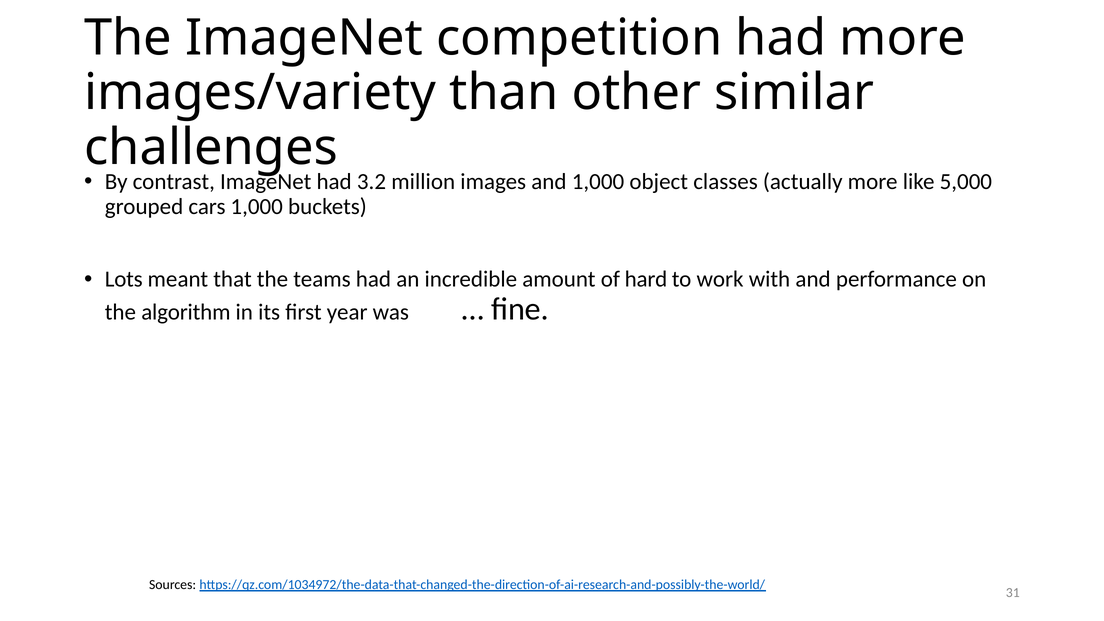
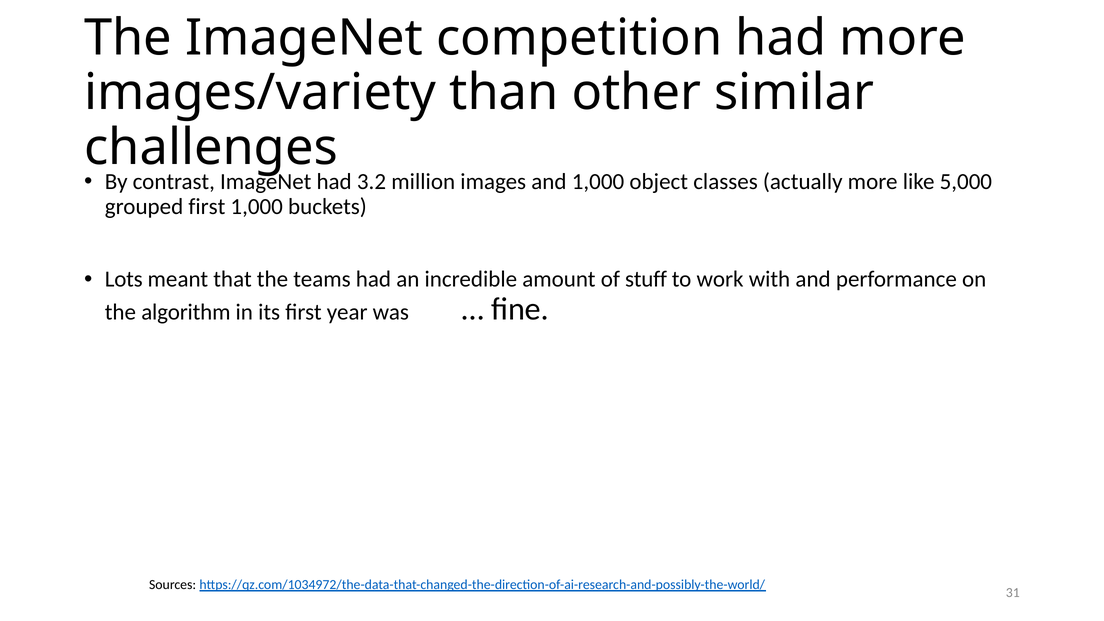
grouped cars: cars -> first (207, 207)
hard: hard -> stuff (646, 279)
